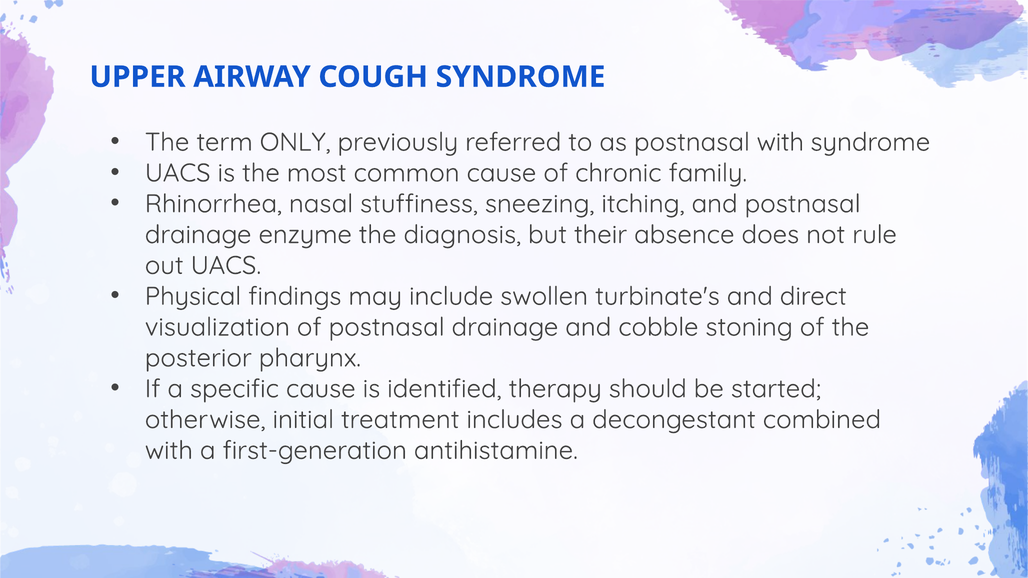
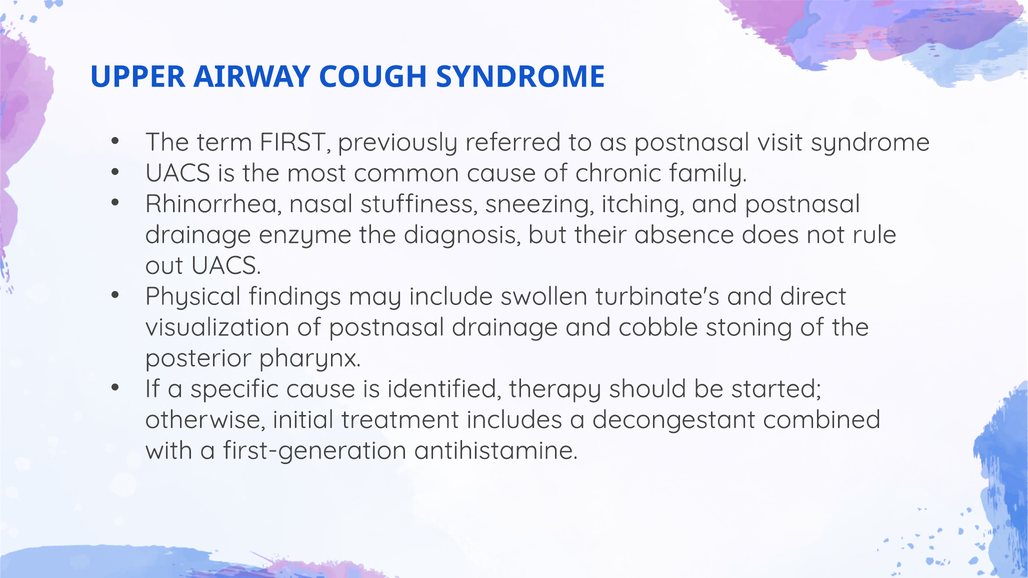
ONLY: ONLY -> FIRST (295, 142)
postnasal with: with -> visit (780, 142)
